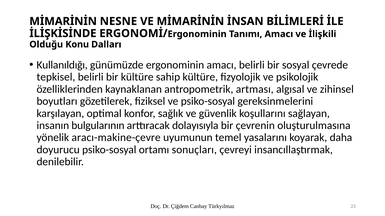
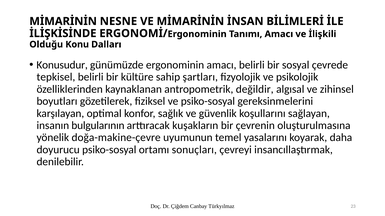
Kullanıldığı: Kullanıldığı -> Konusudur (62, 65)
sahip kültüre: kültüre -> şartları (200, 77)
artması: artması -> değildir (255, 89)
dolayısıyla: dolayısıyla -> kuşakların (195, 126)
aracı-makine-çevre: aracı-makine-çevre -> doğa-makine-çevre (116, 138)
